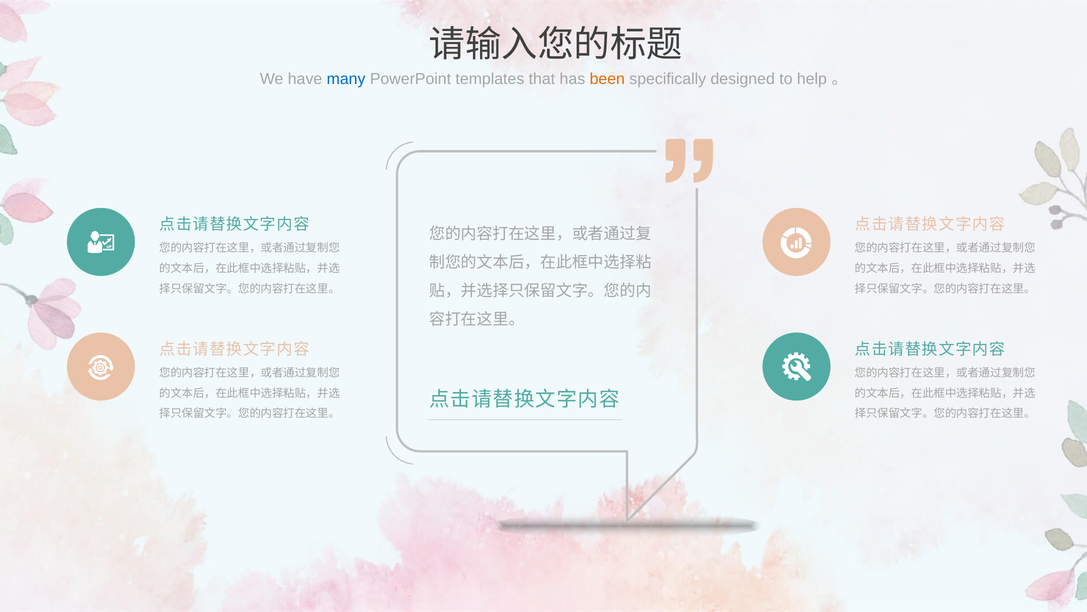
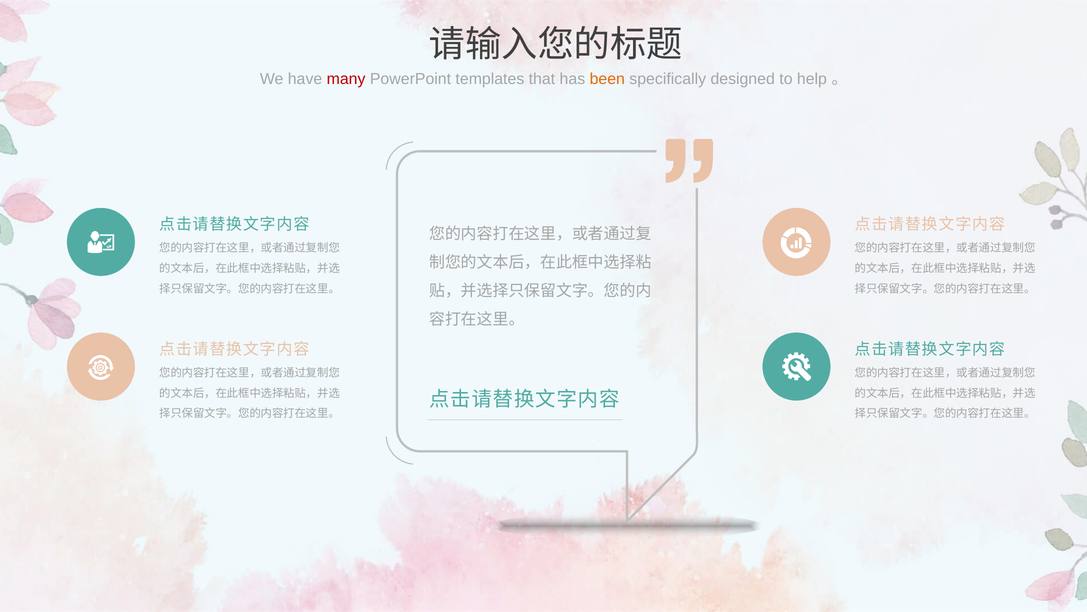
many colour: blue -> red (346, 79)
